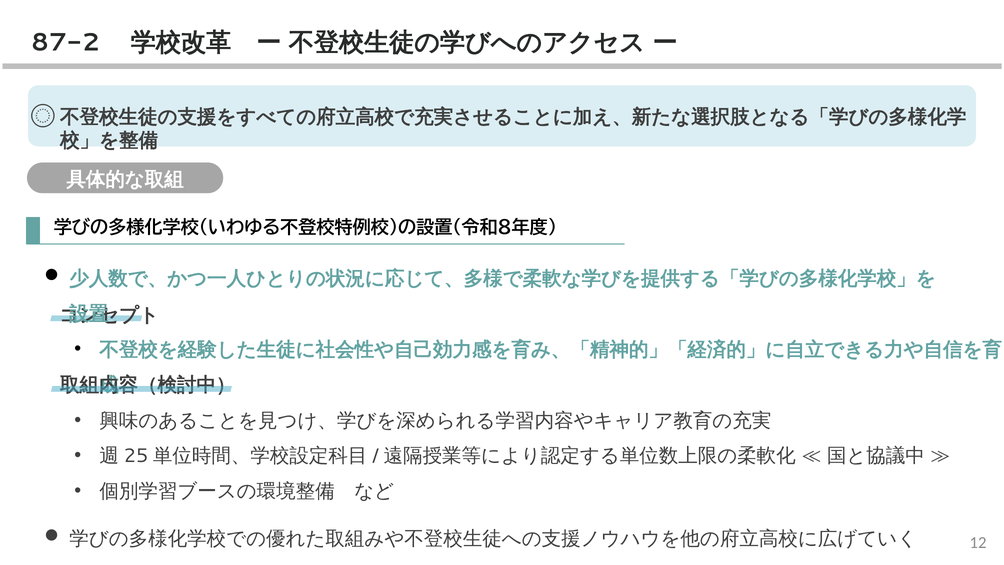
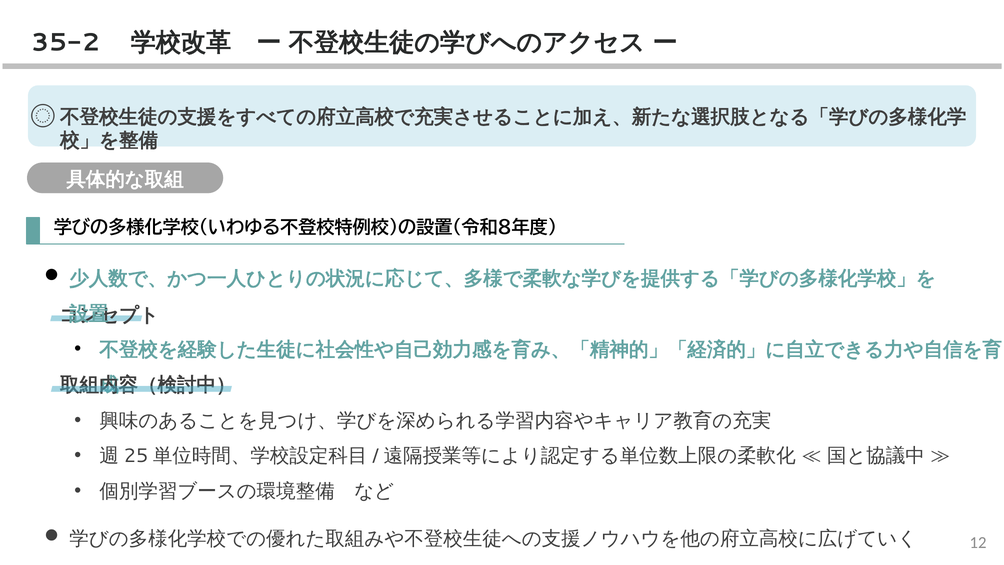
87-2: 87-2 -> 35-2 (65, 42)
